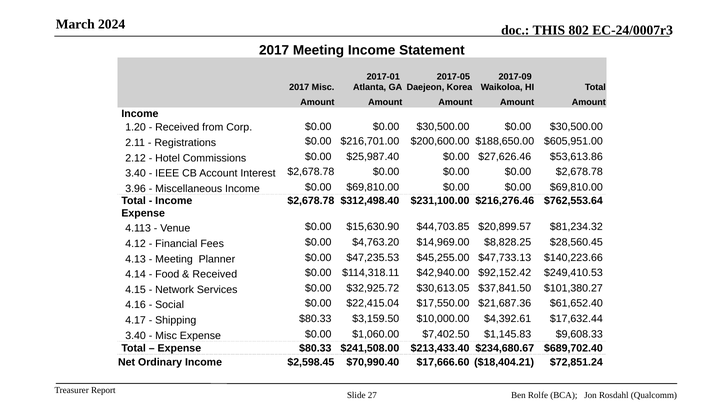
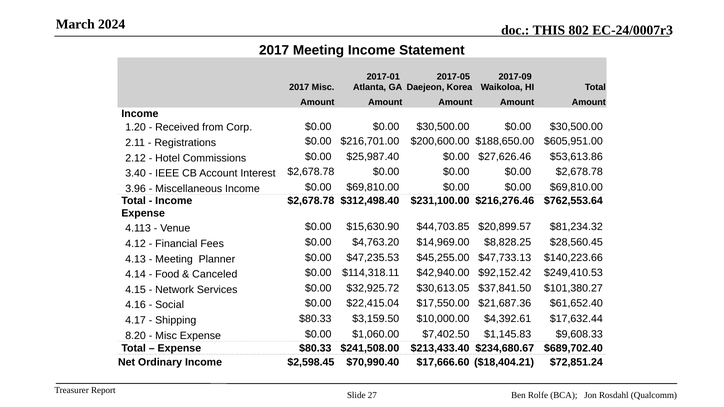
Received: Received -> Canceled (215, 275)
3.40: 3.40 -> 8.20 (136, 336)
